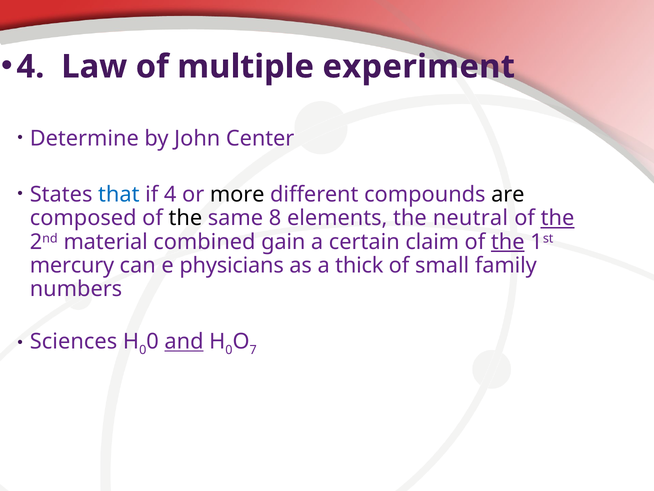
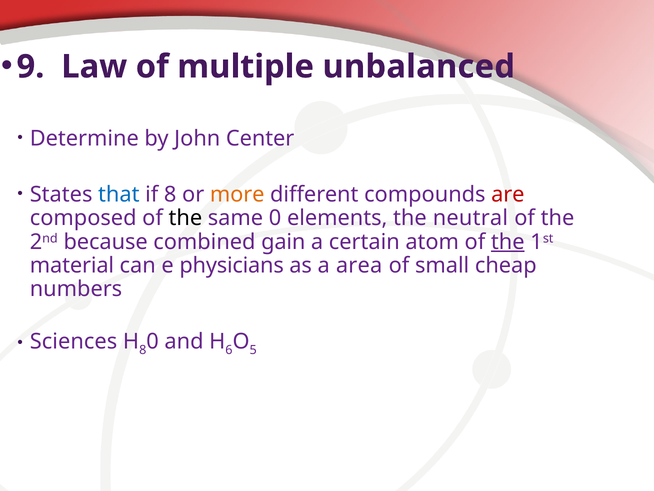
4: 4 -> 9 (30, 67)
experiment: experiment -> unbalanced (419, 67)
if 4: 4 -> 8 (170, 194)
more colour: black -> orange (237, 194)
are colour: black -> red (508, 194)
same 8: 8 -> 0 (275, 218)
the underline: present -> none (557, 218)
material: material -> because (106, 242)
claim: claim -> atom (432, 242)
mercury: mercury -> material (72, 265)
thick: thick -> area (359, 265)
family: family -> cheap (506, 265)
0: 0 -> 8 (143, 350)
and underline: present -> none (184, 341)
0: 0 -> 6 (229, 350)
7: 7 -> 5 (253, 350)
